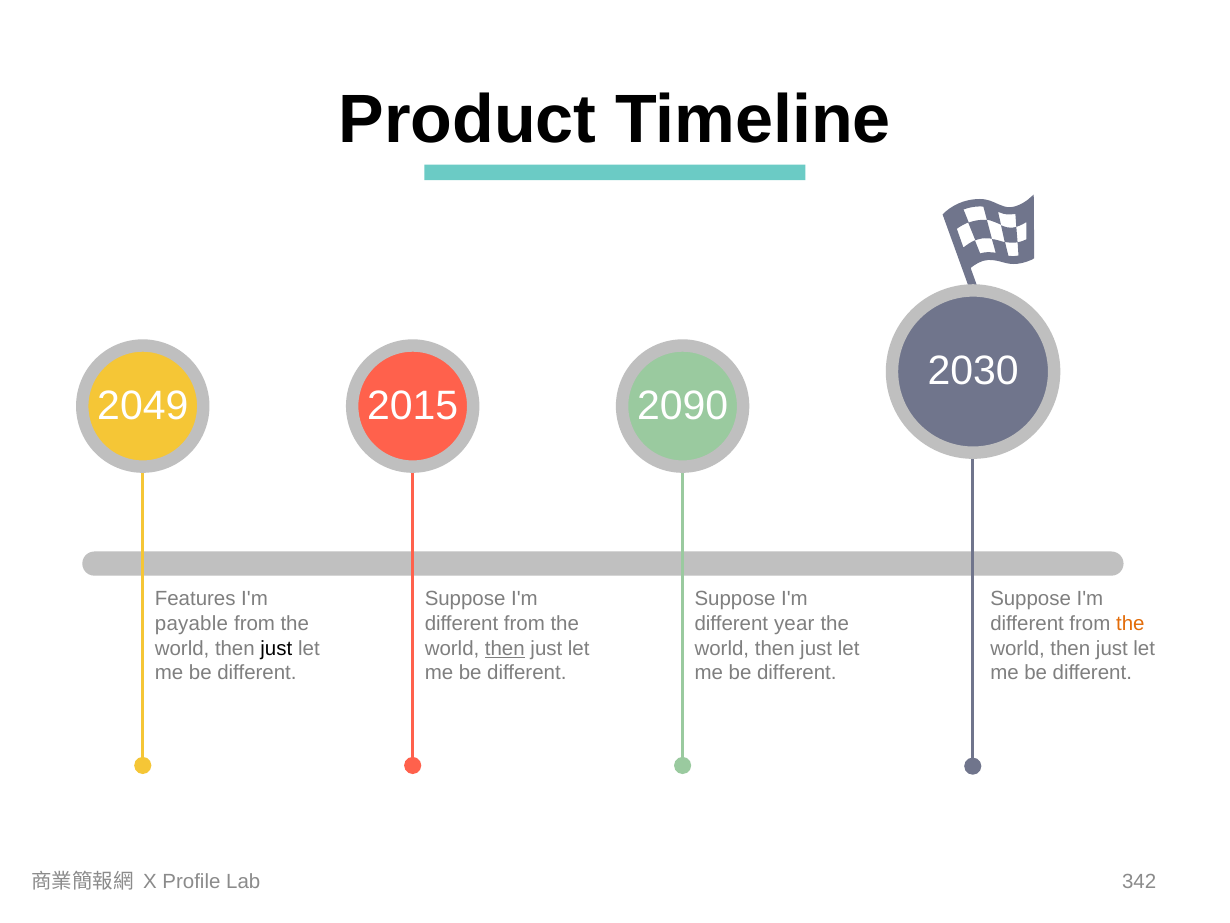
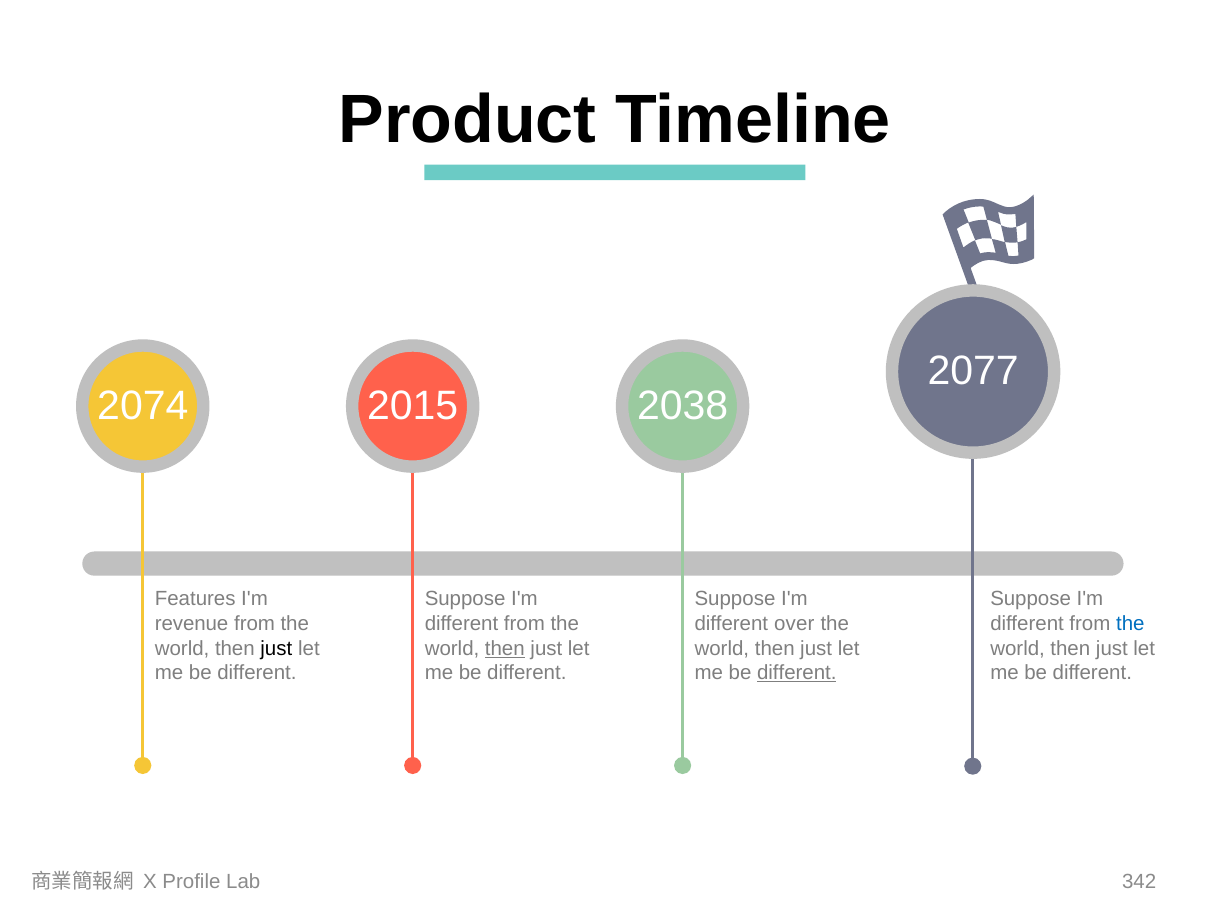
2030: 2030 -> 2077 (973, 371)
2049: 2049 -> 2074 (143, 406)
2090: 2090 -> 2038 (683, 406)
payable: payable -> revenue (192, 623)
year: year -> over (794, 623)
the colour: orange -> blue (1130, 623)
different underline: none -> present (797, 673)
